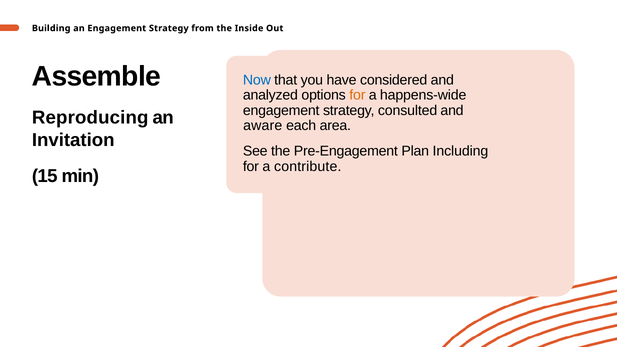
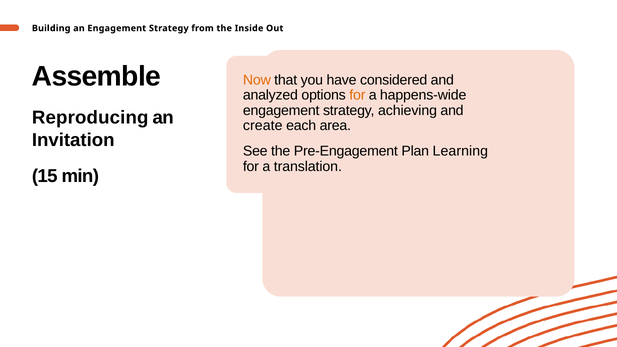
Now colour: blue -> orange (257, 80)
consulted: consulted -> achieving (408, 111)
aware: aware -> create (263, 126)
Including: Including -> Learning (460, 151)
contribute: contribute -> translation (308, 167)
